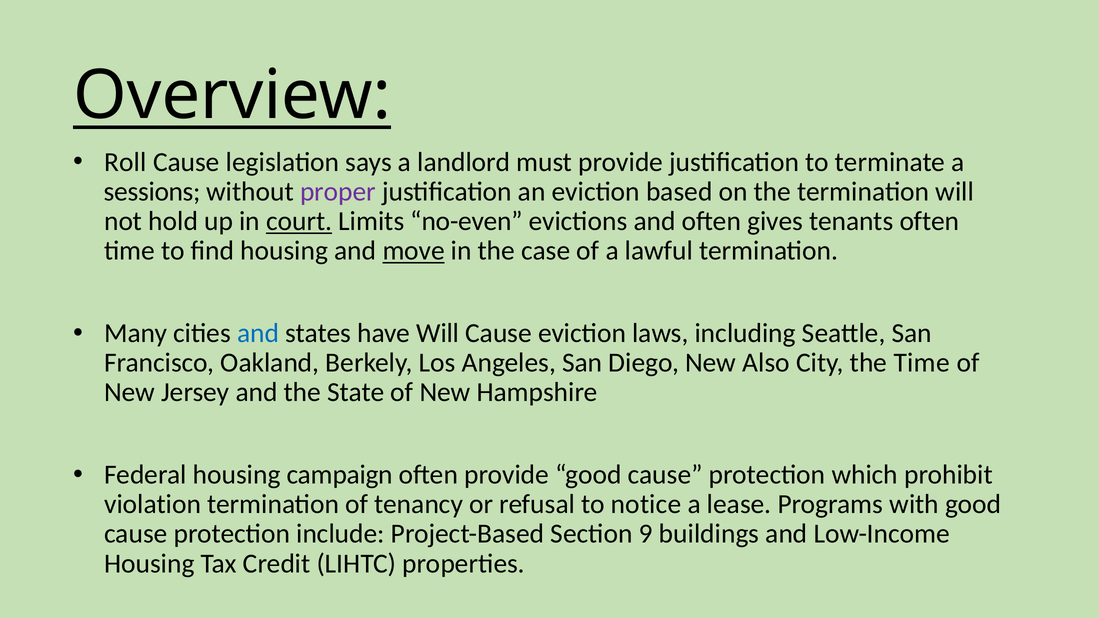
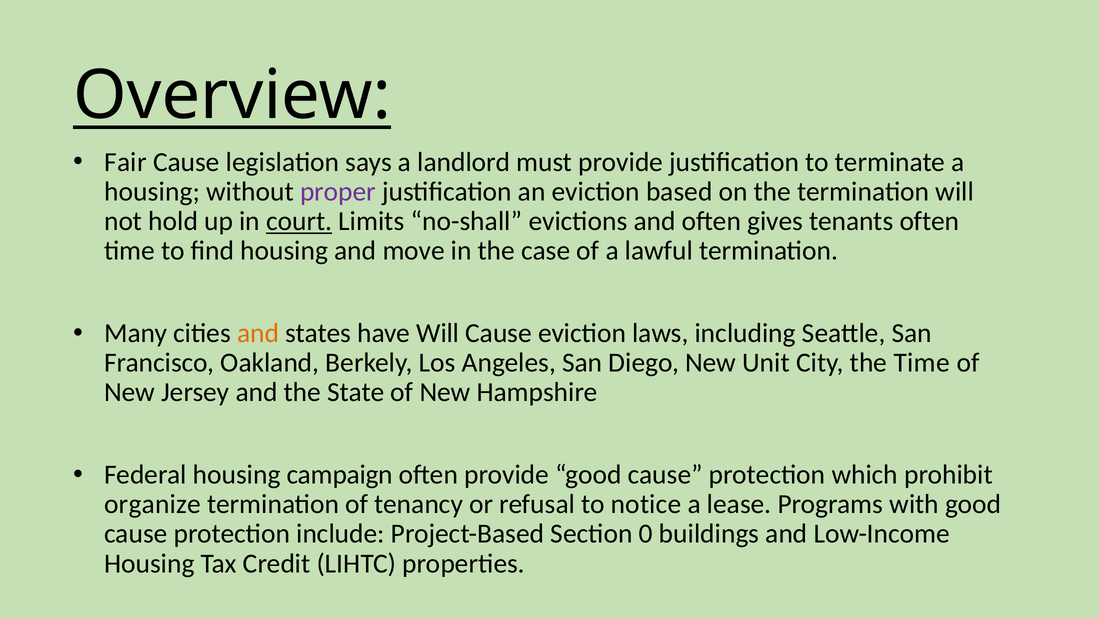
Roll: Roll -> Fair (125, 162)
sessions: sessions -> housing (152, 192)
no-even: no-even -> no-shall (466, 221)
move underline: present -> none (414, 251)
and colour: blue -> orange (258, 333)
Also: Also -> Unit (766, 363)
violation: violation -> organize (153, 504)
9: 9 -> 0 (646, 534)
